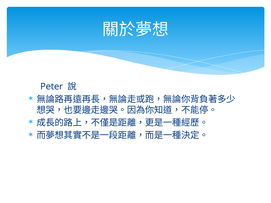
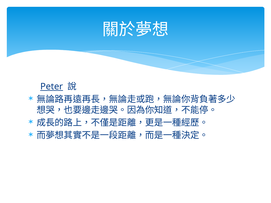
Peter underline: none -> present (52, 87)
